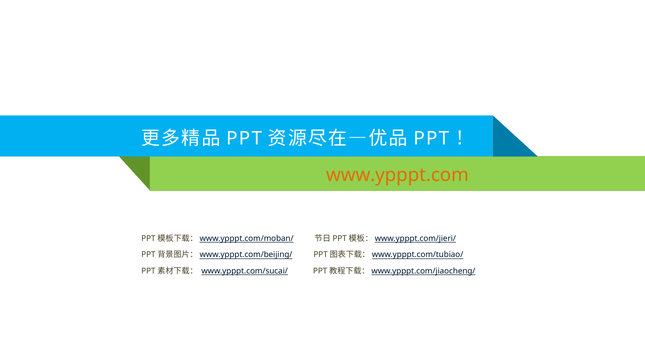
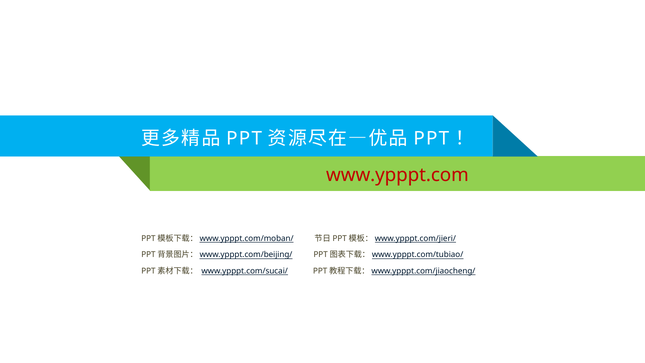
www.ypppt.com colour: orange -> red (397, 175)
